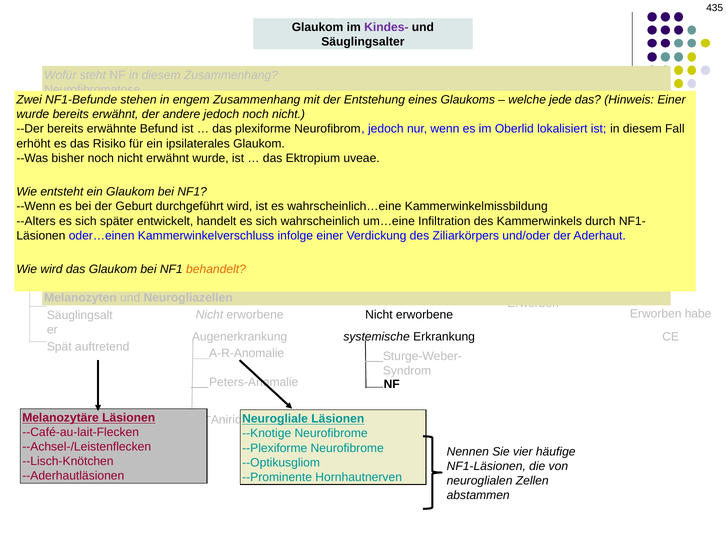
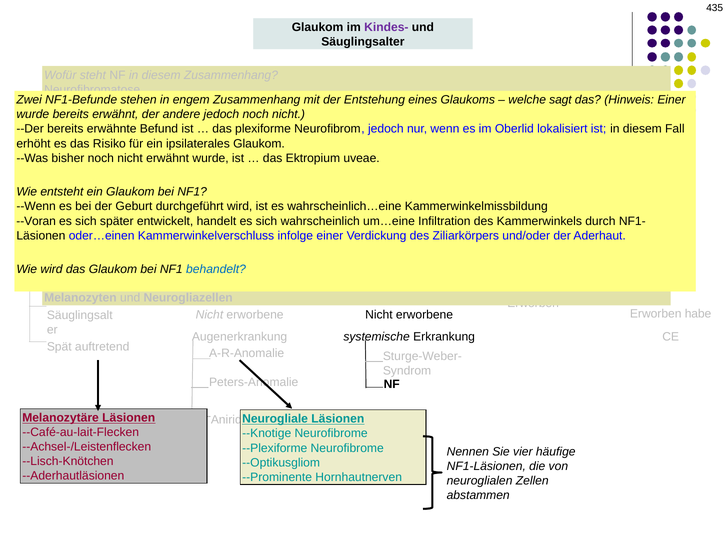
jede: jede -> sagt (560, 100)
--Alters: --Alters -> --Voran (36, 221)
behandelt colour: orange -> blue (216, 269)
